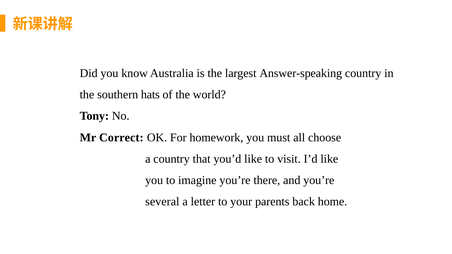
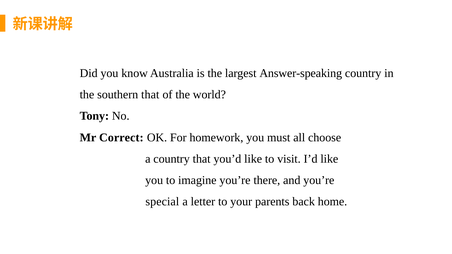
southern hats: hats -> that (150, 95)
several: several -> special (162, 202)
